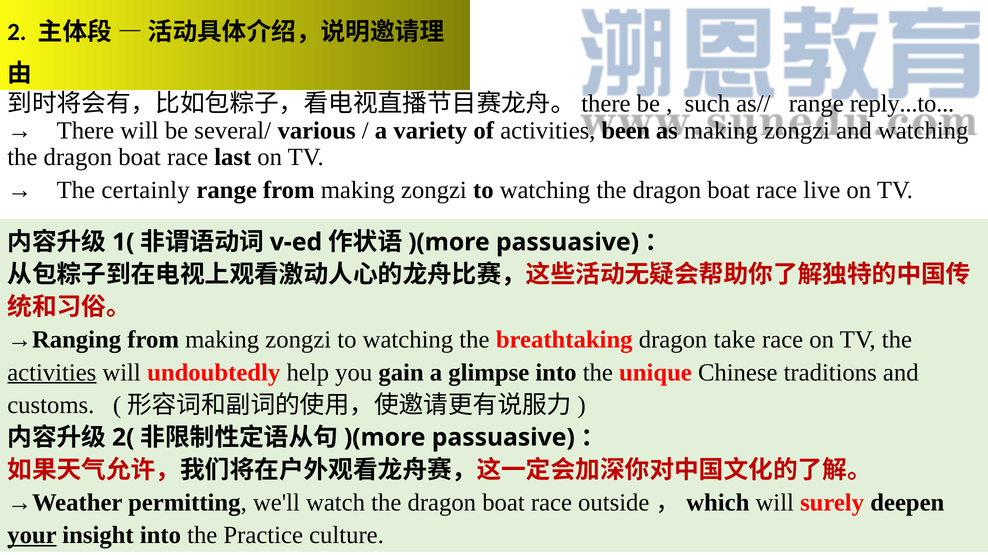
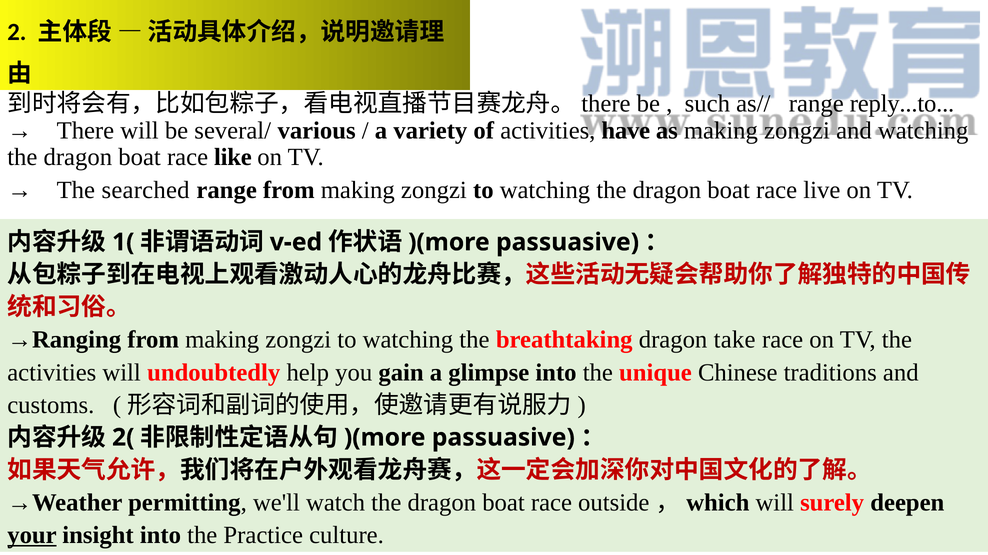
been: been -> have (626, 131)
last: last -> like (233, 157)
certainly: certainly -> searched (146, 190)
activities underline: present -> none (52, 373)
